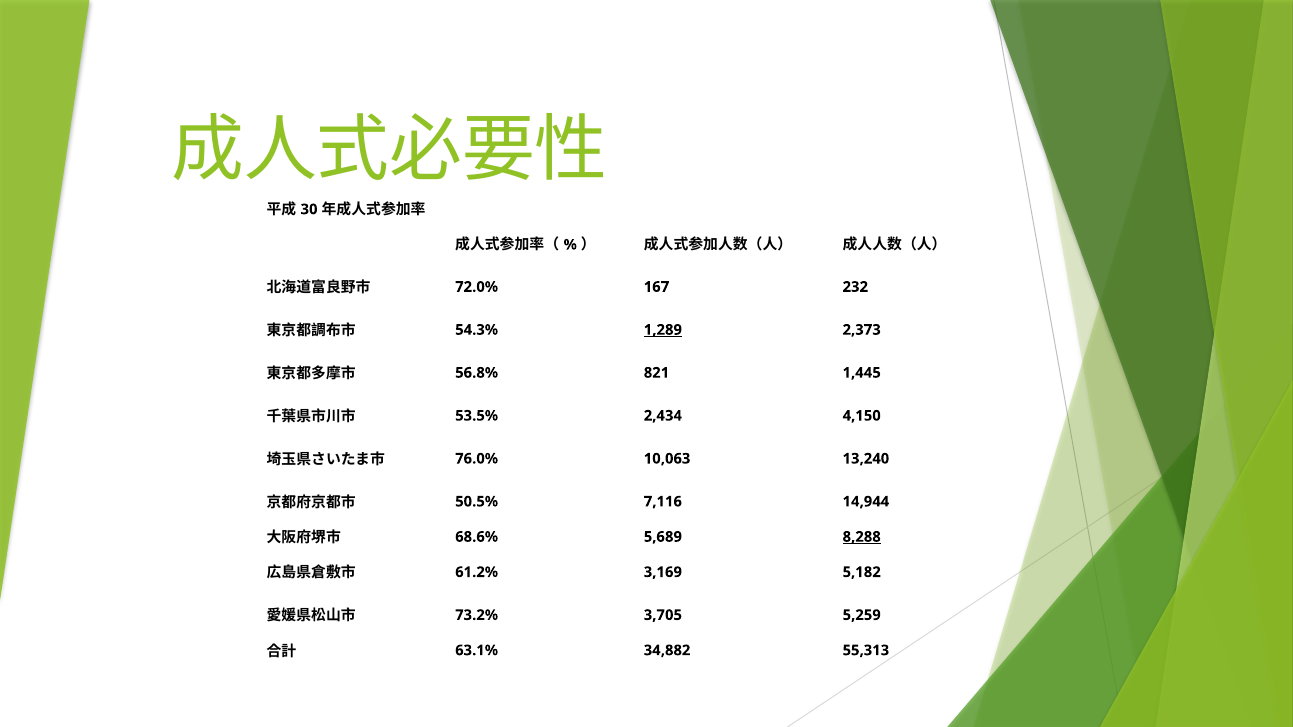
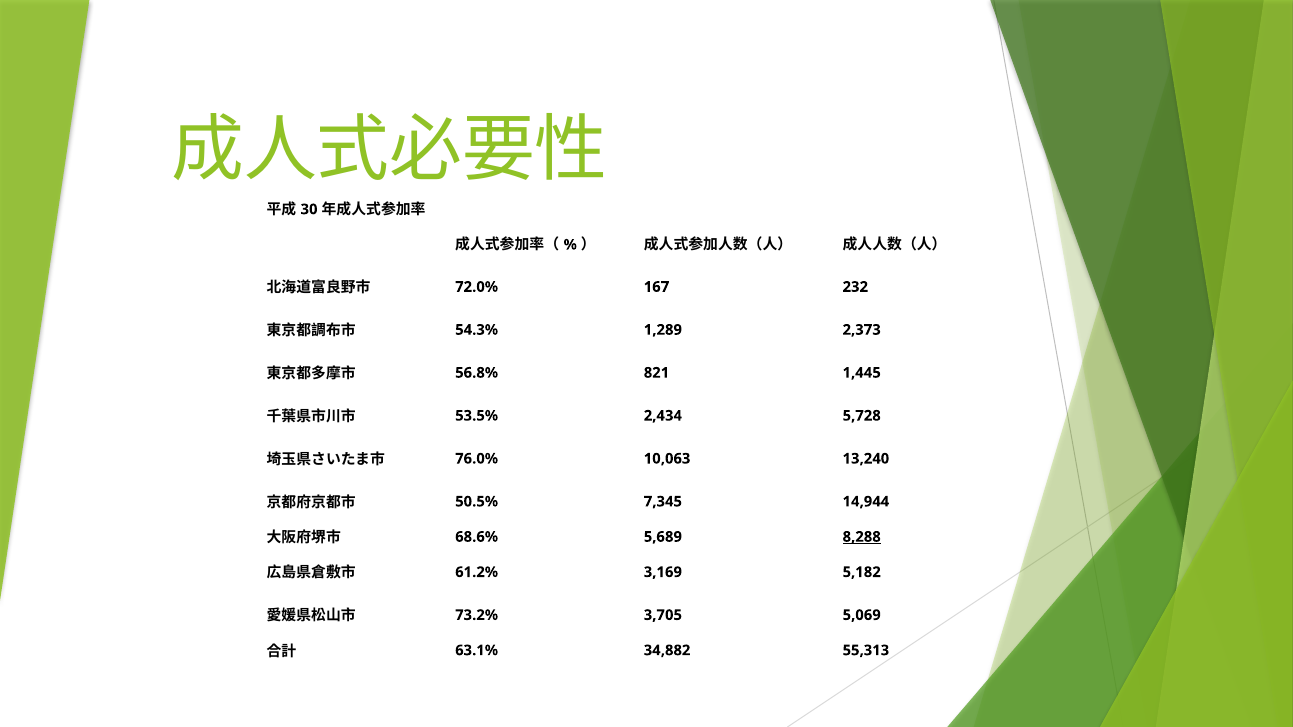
1,289 underline: present -> none (663, 330)
4,150: 4,150 -> 5,728 (862, 416)
7,116: 7,116 -> 7,345 (663, 502)
5,259: 5,259 -> 5,069 (862, 615)
